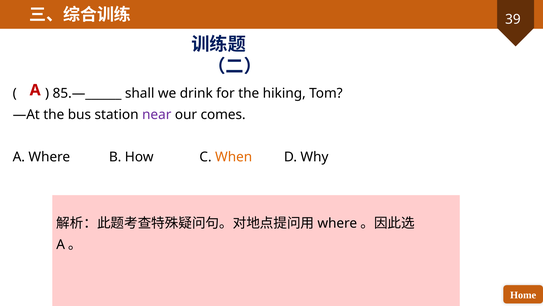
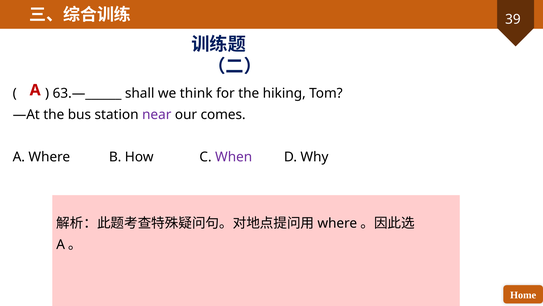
85.—______: 85.—______ -> 63.—______ (87, 93)
drink: drink -> think (196, 93)
When colour: orange -> purple (234, 157)
